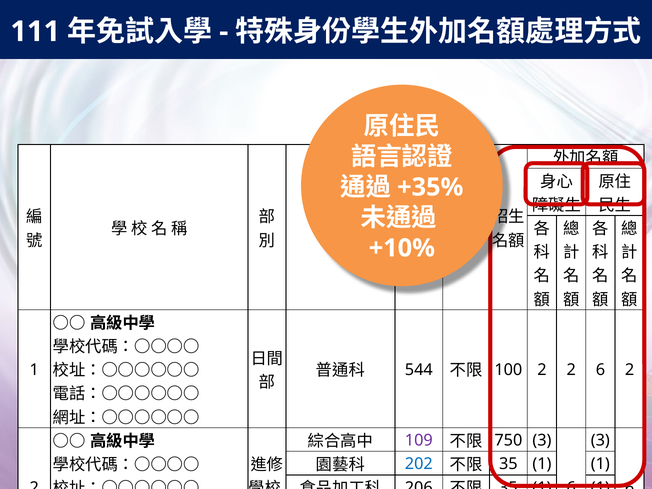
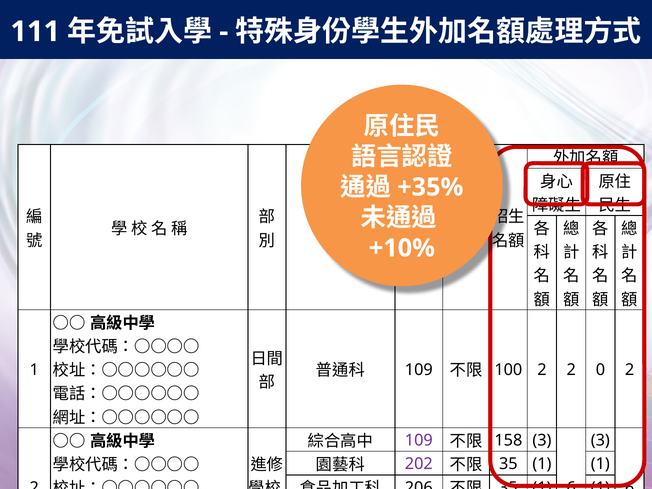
544: 544 -> 109 (419, 370)
2 6: 6 -> 0 (600, 370)
750: 750 -> 158 (508, 440)
202 colour: blue -> purple (419, 464)
